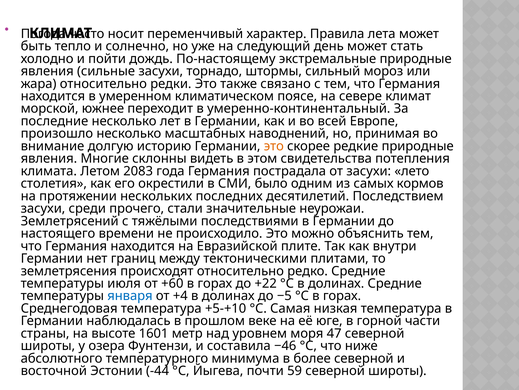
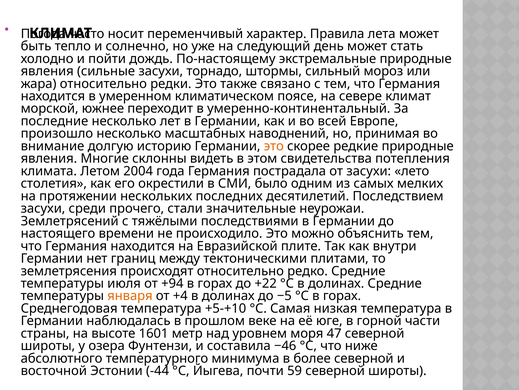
2083: 2083 -> 2004 (138, 171)
кормов: кормов -> мелких (420, 183)
+60: +60 -> +94 (172, 283)
января colour: blue -> orange (130, 295)
